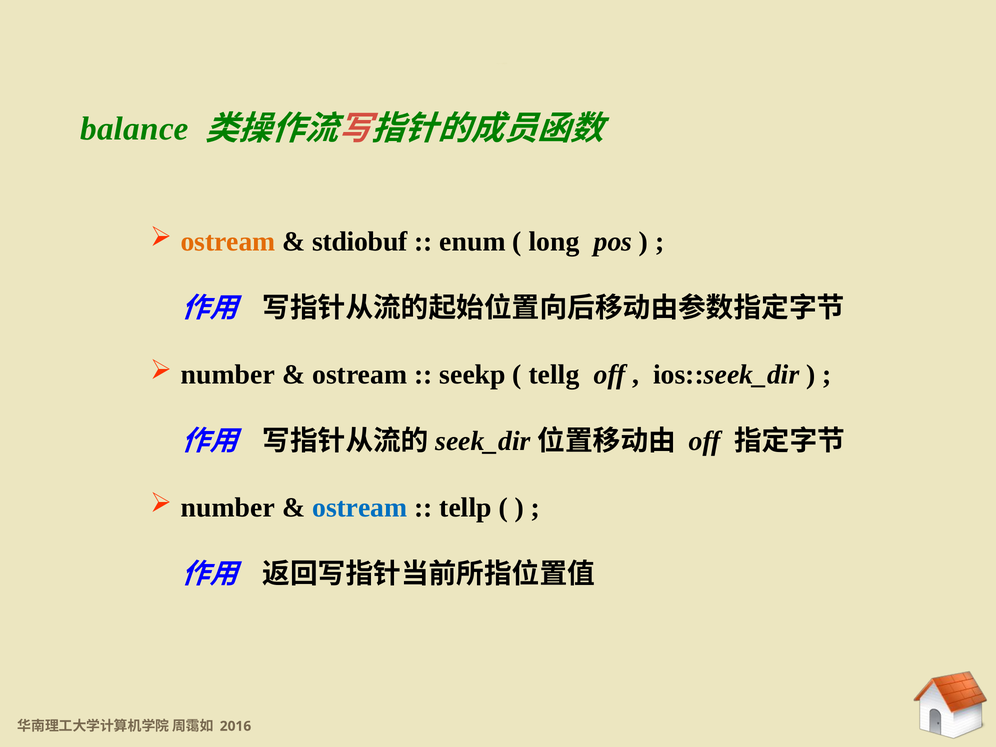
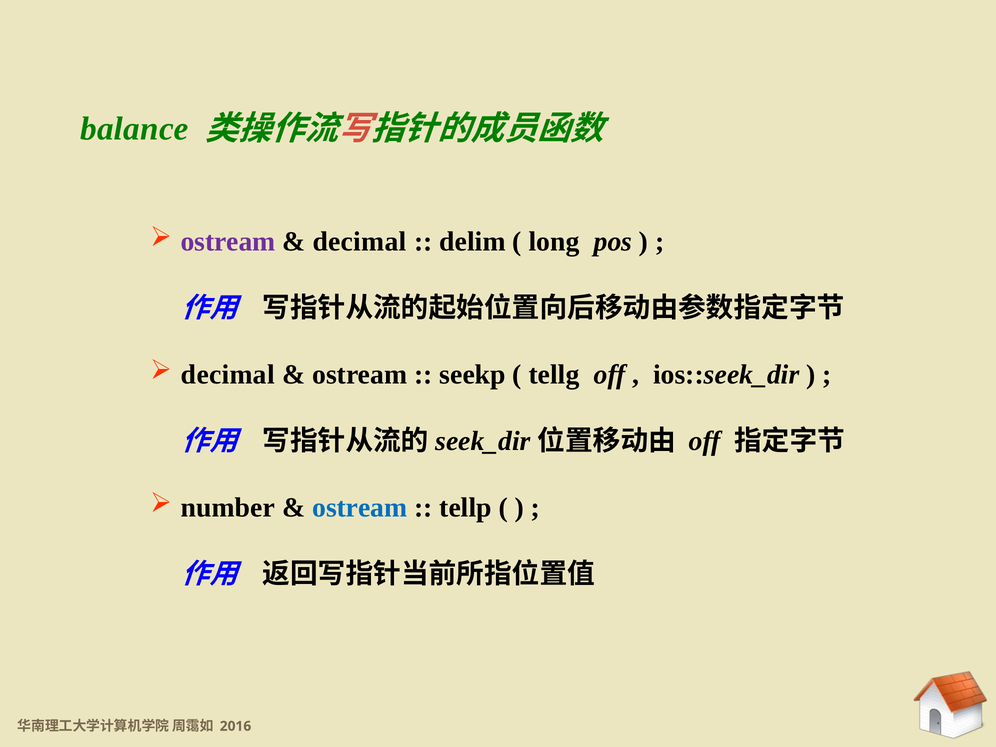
ostream colour: orange -> purple (228, 242)
stdiobuf: stdiobuf -> decimal (360, 242)
enum: enum -> delim (473, 242)
number: number -> decimal (228, 375)
